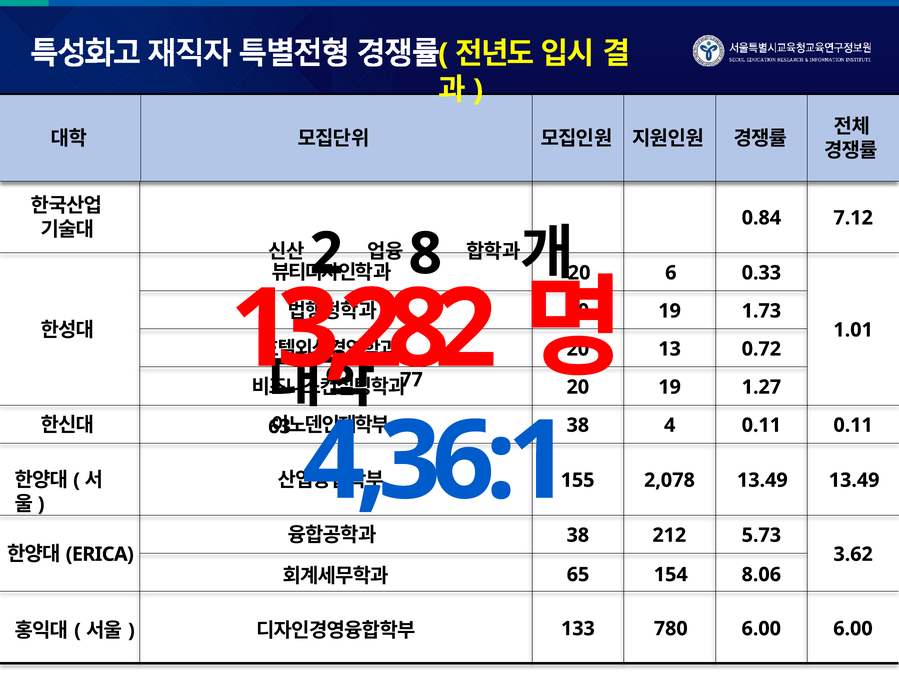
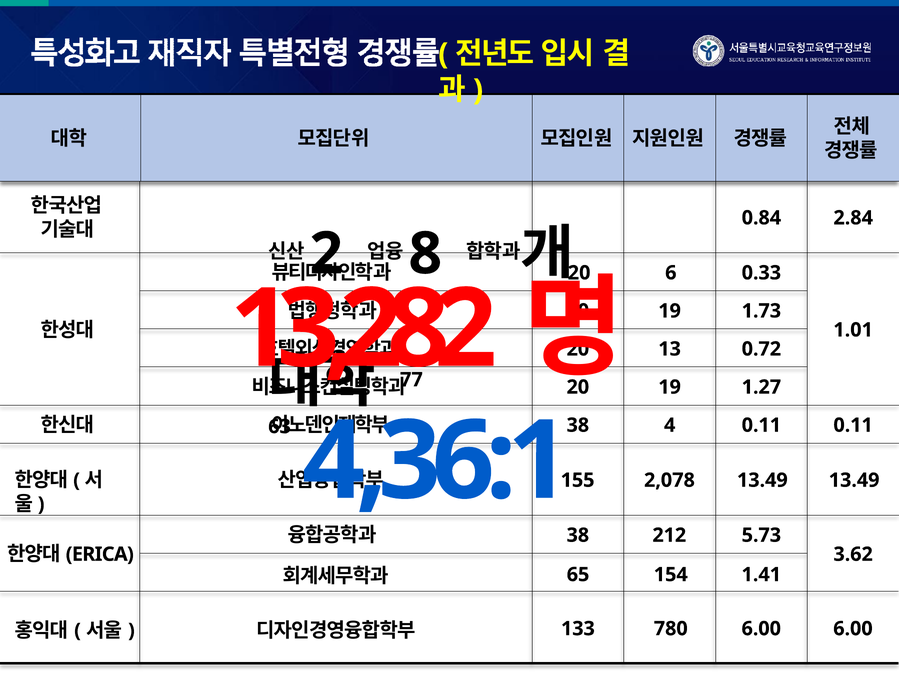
7.12: 7.12 -> 2.84 (853, 218)
8.06: 8.06 -> 1.41 (761, 574)
